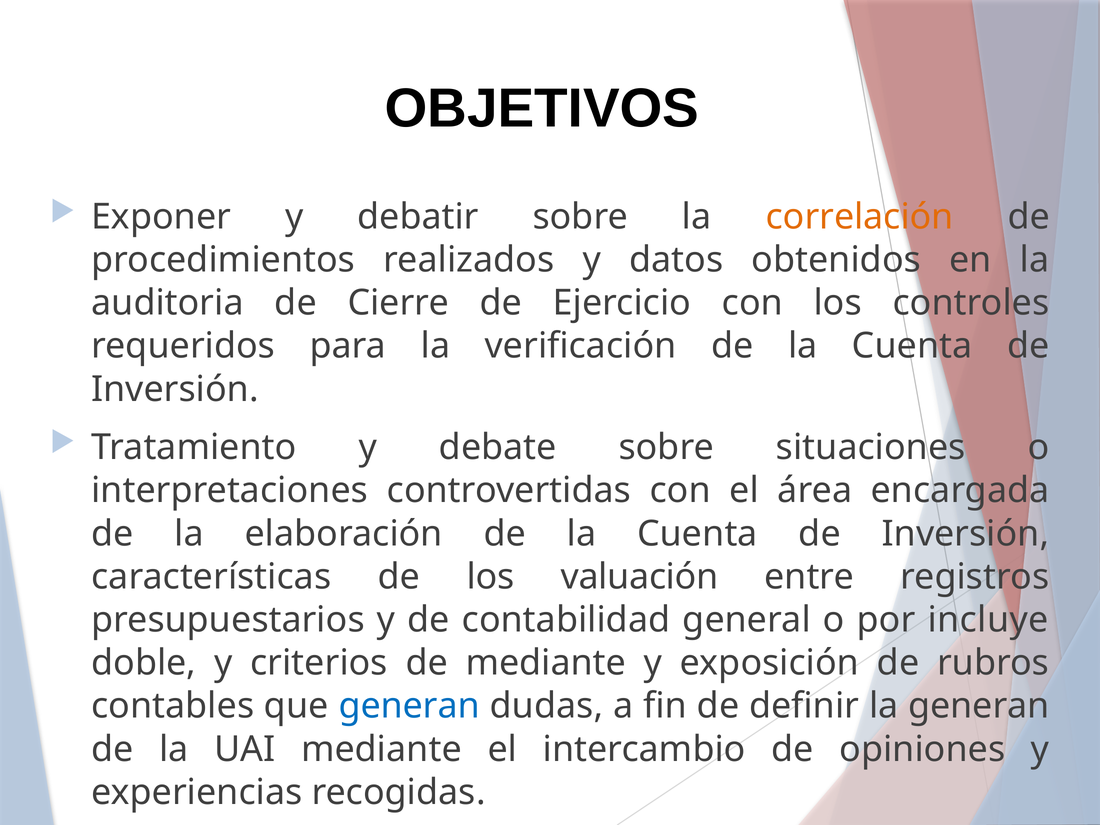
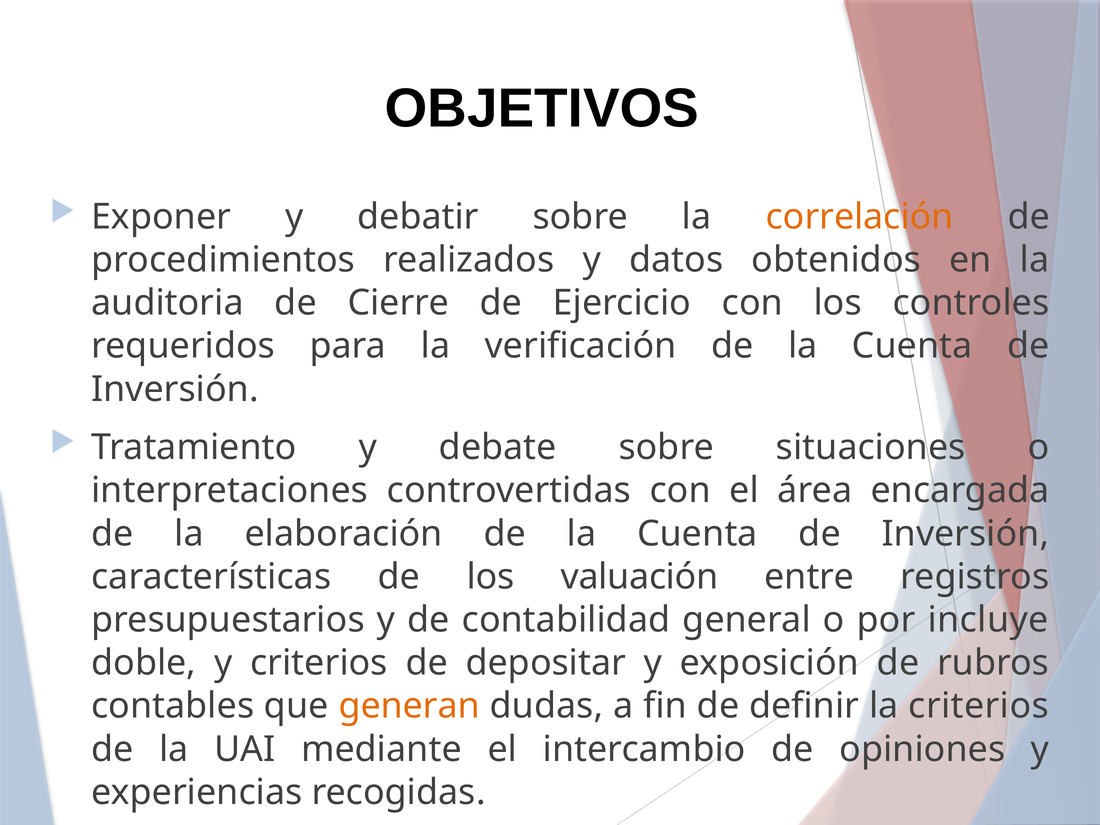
de mediante: mediante -> depositar (546, 663)
generan colour: blue -> orange (409, 706)
la generan: generan -> criterios (979, 706)
